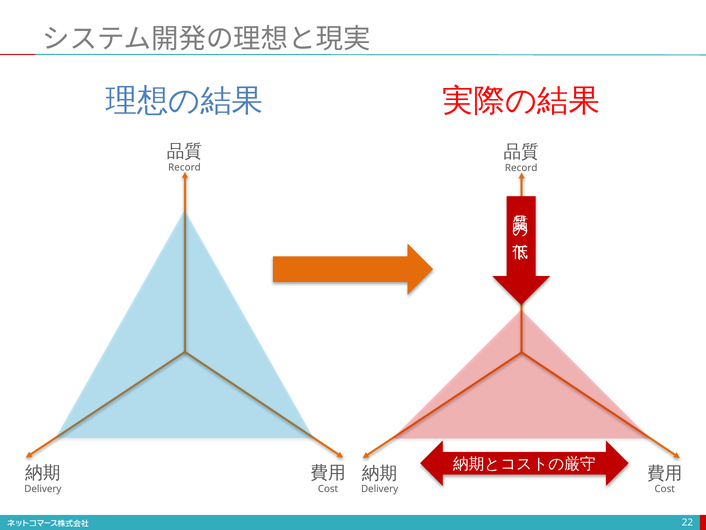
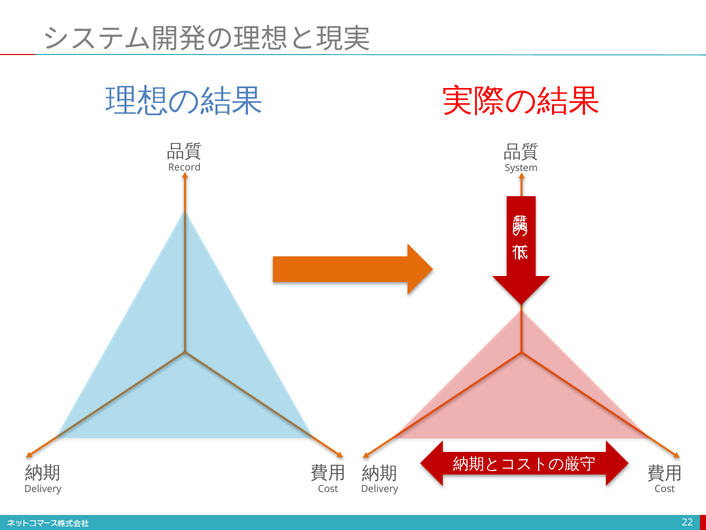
Record: Record -> System (521, 168)
